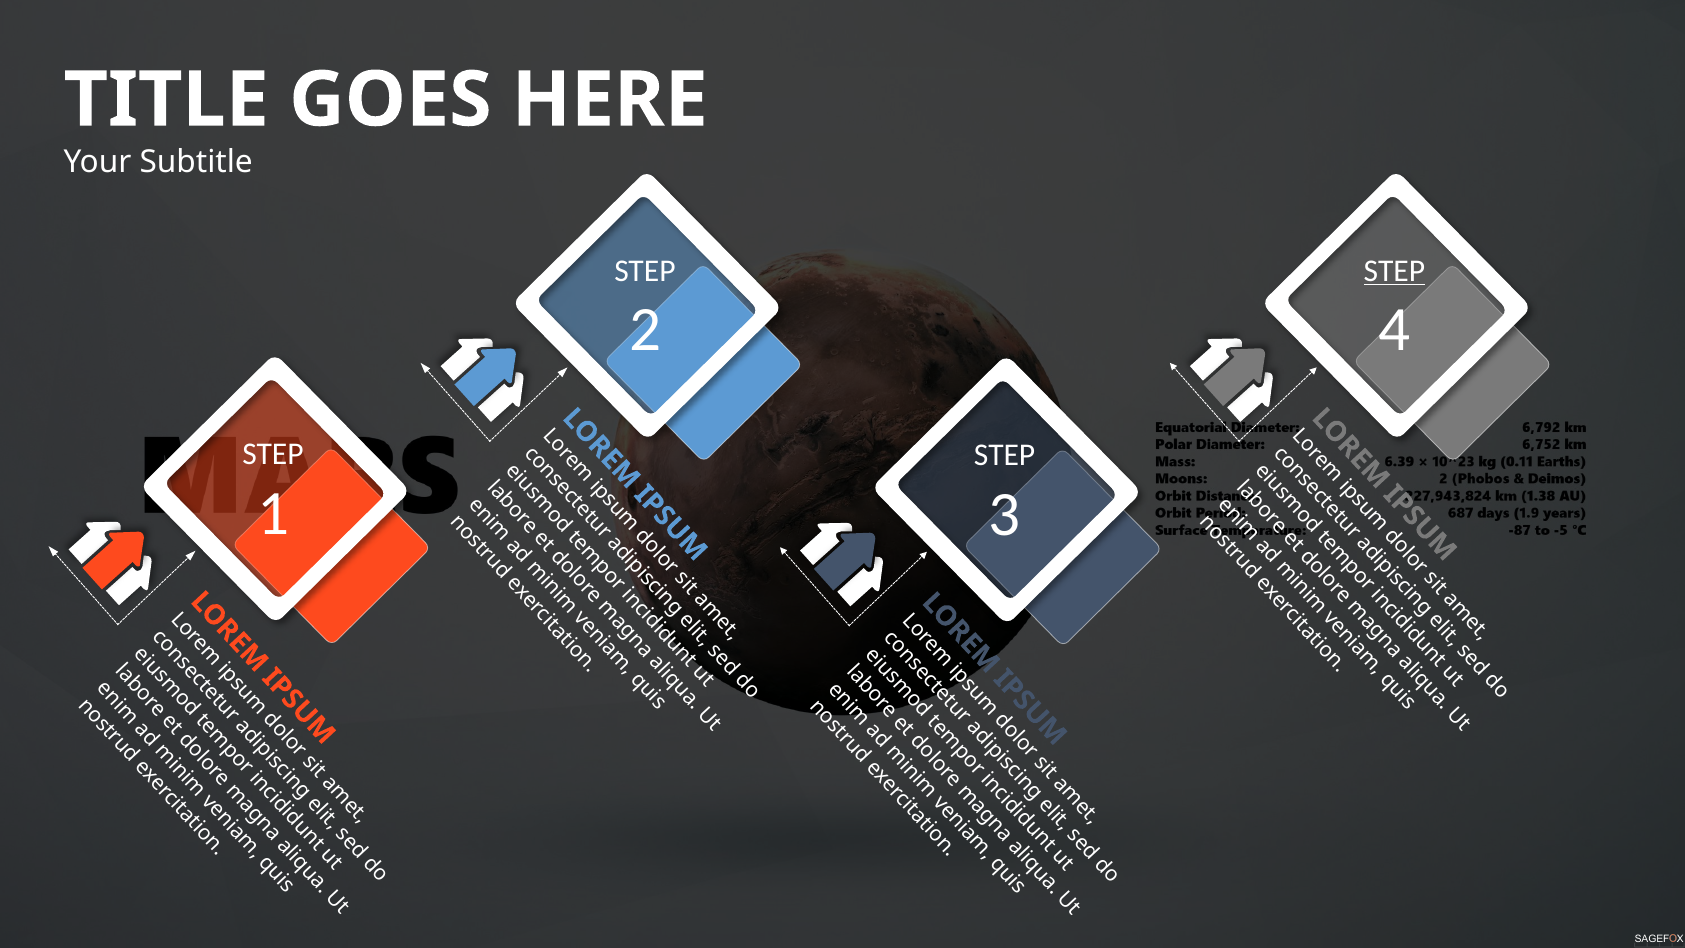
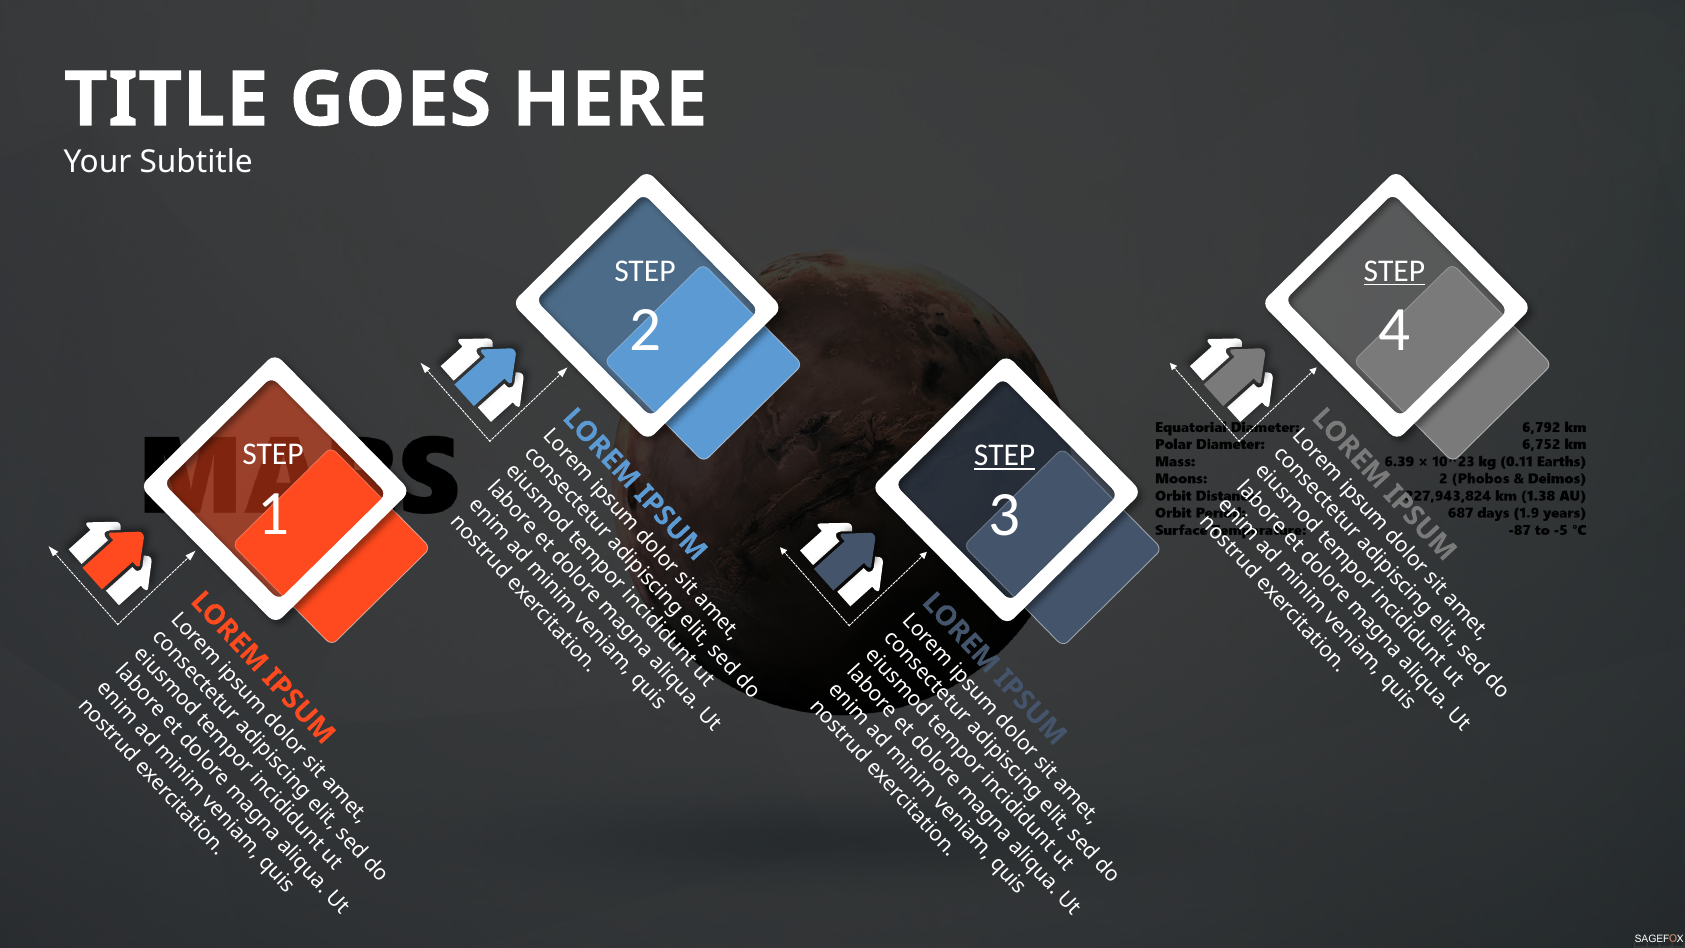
STEP underline: none -> present (1005, 455)
